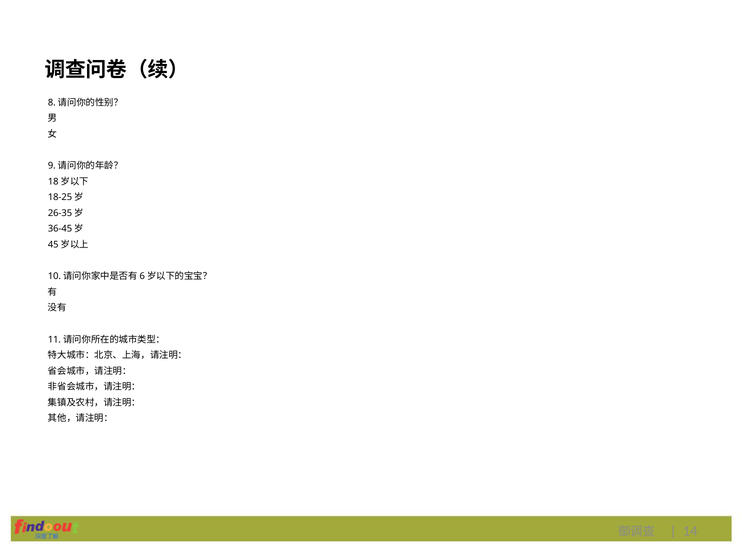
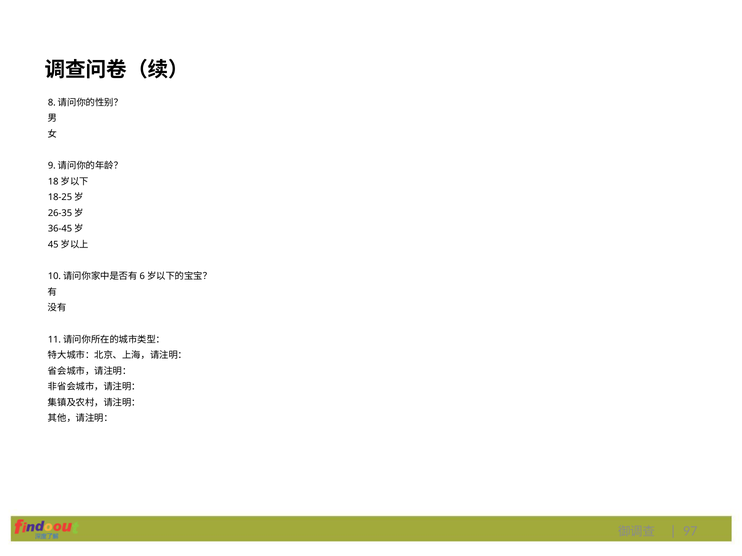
14: 14 -> 97 (690, 531)
